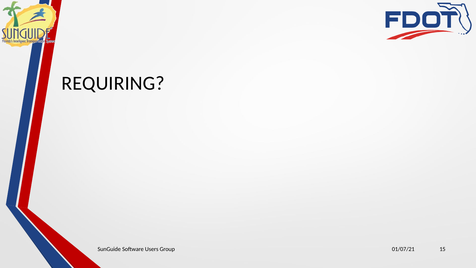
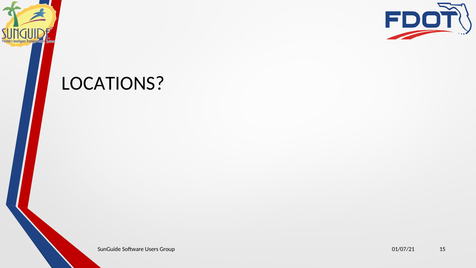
REQUIRING: REQUIRING -> LOCATIONS (113, 83)
